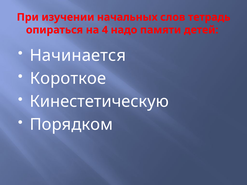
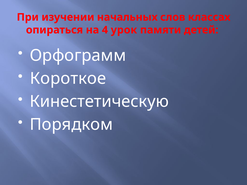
тетрадь: тетрадь -> классах (209, 17)
надо: надо -> урок (124, 30)
Начинается: Начинается -> Орфограмм (78, 55)
